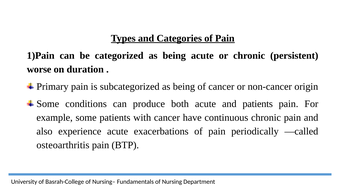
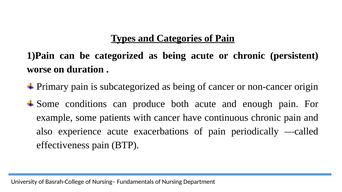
and patients: patients -> enough (258, 104)
osteoarthritis: osteoarthritis -> effectiveness (63, 145)
